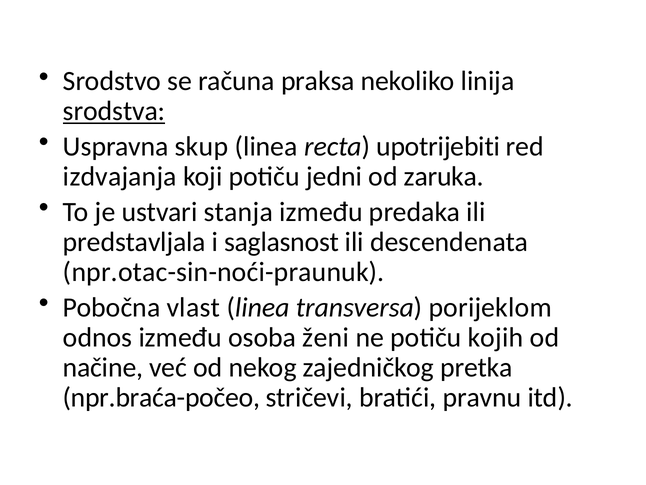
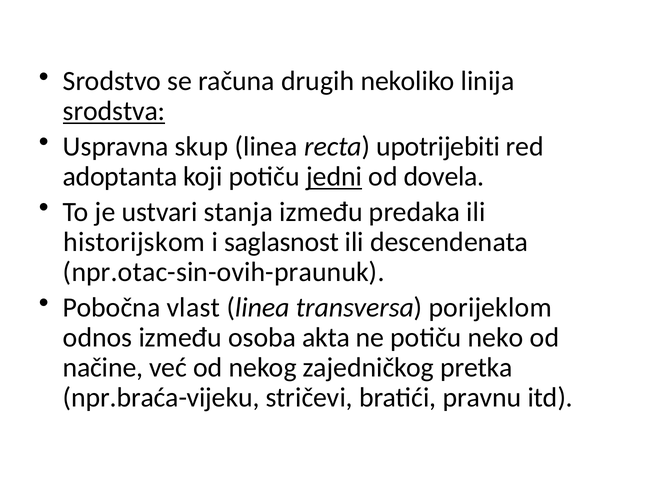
praksa: praksa -> drugih (318, 81)
izdvajanja: izdvajanja -> adoptanta (120, 176)
jedni underline: none -> present (334, 176)
zaruka: zaruka -> dovela (444, 176)
predstavljala: predstavljala -> historijskom (134, 242)
npr.otac-sin-noći-praunuk: npr.otac-sin-noći-praunuk -> npr.otac-sin-ovih-praunuk (224, 272)
ženi: ženi -> akta (326, 337)
kojih: kojih -> neko (496, 337)
npr.braća-počeo: npr.braća-počeo -> npr.braća-vijeku (161, 397)
